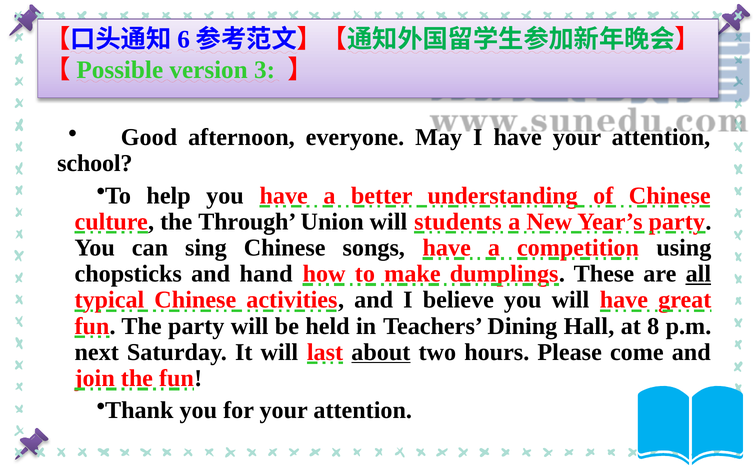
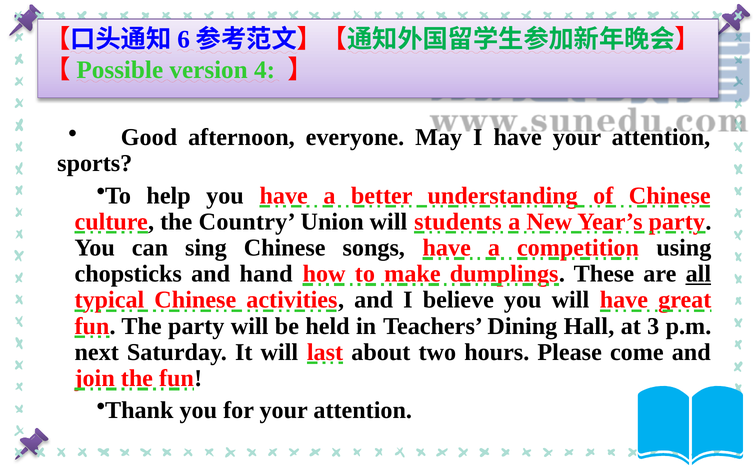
3: 3 -> 4 (265, 70)
school: school -> sports (95, 163)
Through: Through -> Country (247, 221)
8: 8 -> 3 (653, 326)
about underline: present -> none (381, 352)
